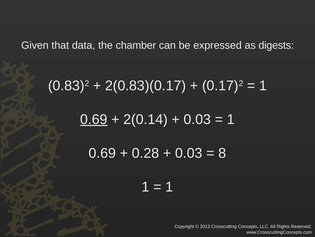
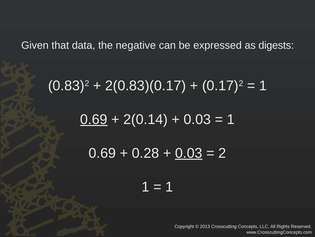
chamber: chamber -> negative (136, 45)
0.03 underline: none -> present (189, 153)
8: 8 -> 2 (222, 153)
